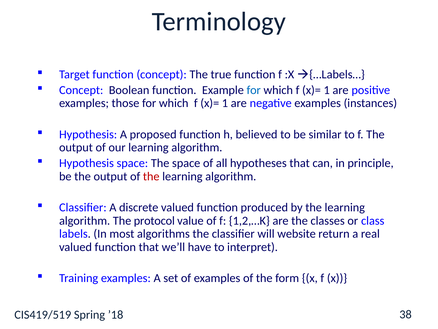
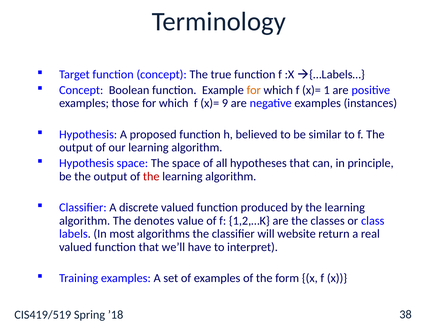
for colour: blue -> orange (254, 90)
1: 1 -> 9 (225, 103)
protocol: protocol -> denotes (154, 220)
